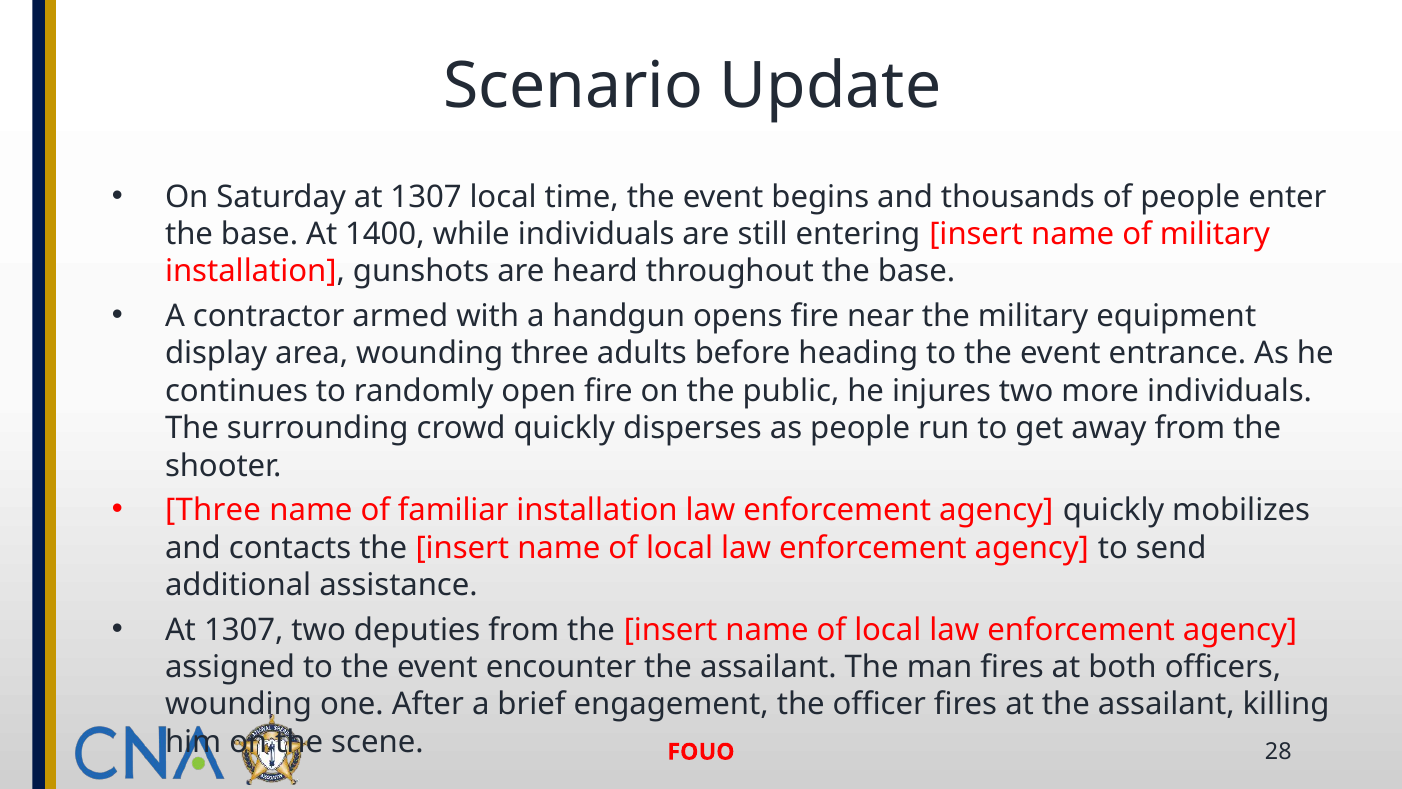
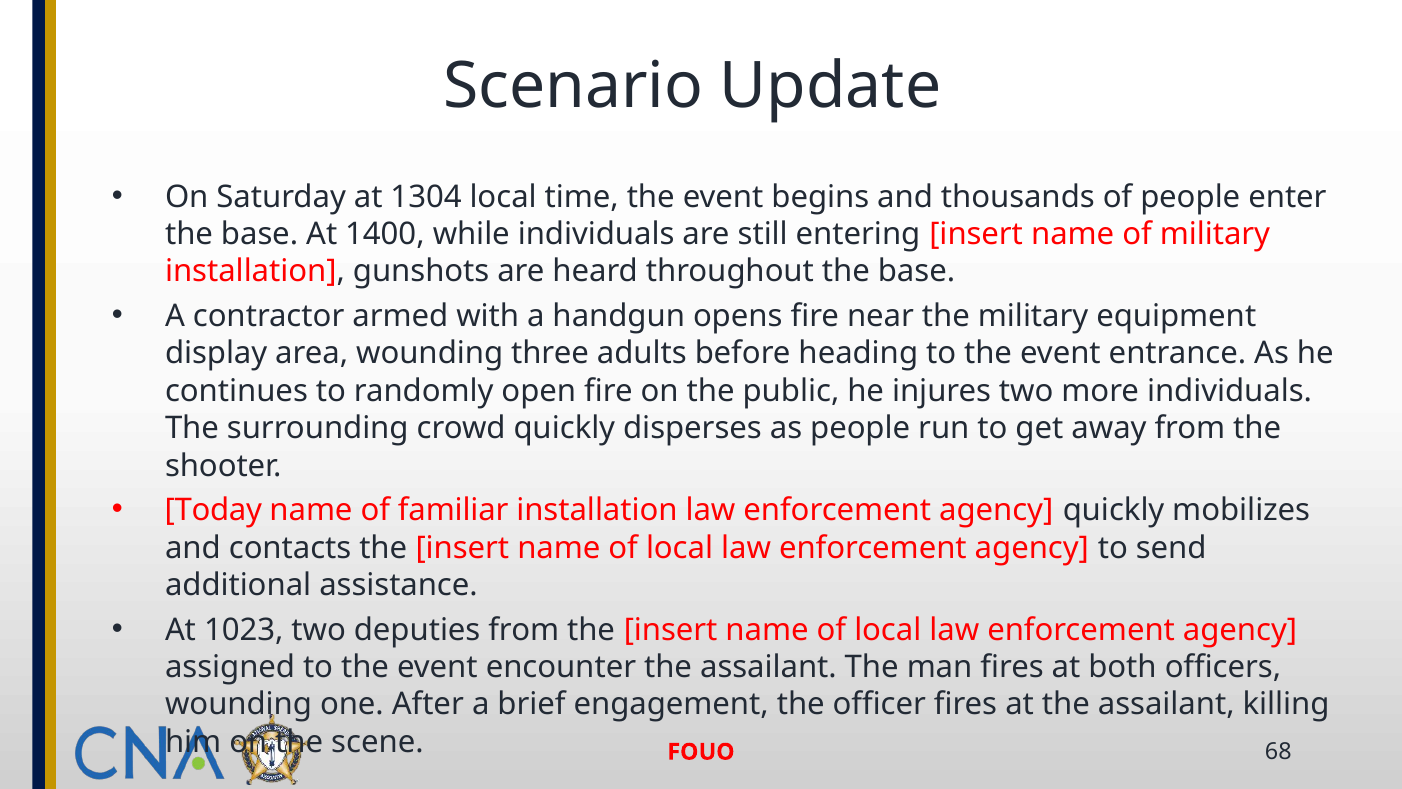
Saturday at 1307: 1307 -> 1304 (426, 197)
Three: Three -> Today (213, 510)
1307: 1307 -> 1023 (244, 630)
28: 28 -> 68 (1278, 752)
